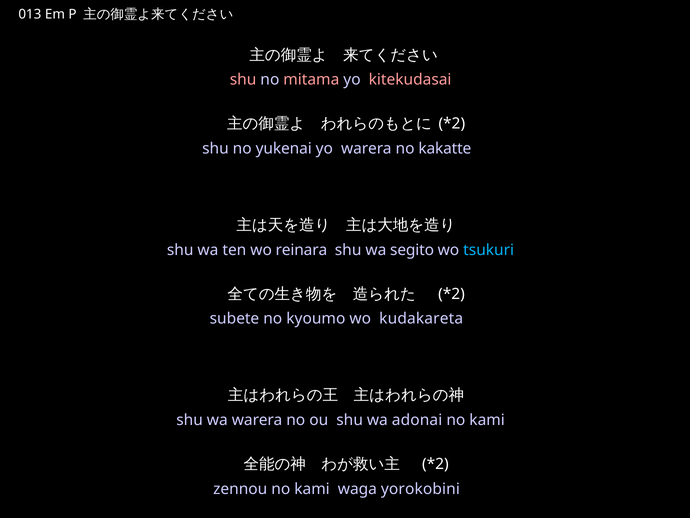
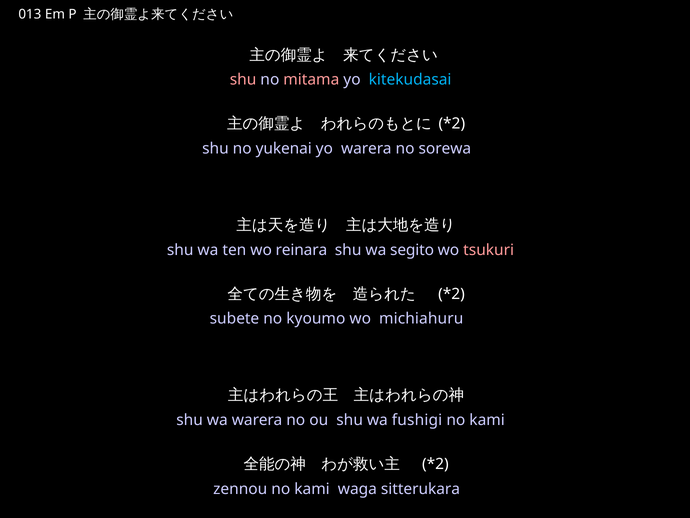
kitekudasai colour: pink -> light blue (410, 80)
kakatte: kakatte -> sorewa (445, 149)
tsukuri colour: light blue -> pink (489, 250)
kudakareta: kudakareta -> michiahuru (421, 319)
adonai: adonai -> fushigi (417, 420)
yorokobini: yorokobini -> sitterukara (421, 489)
